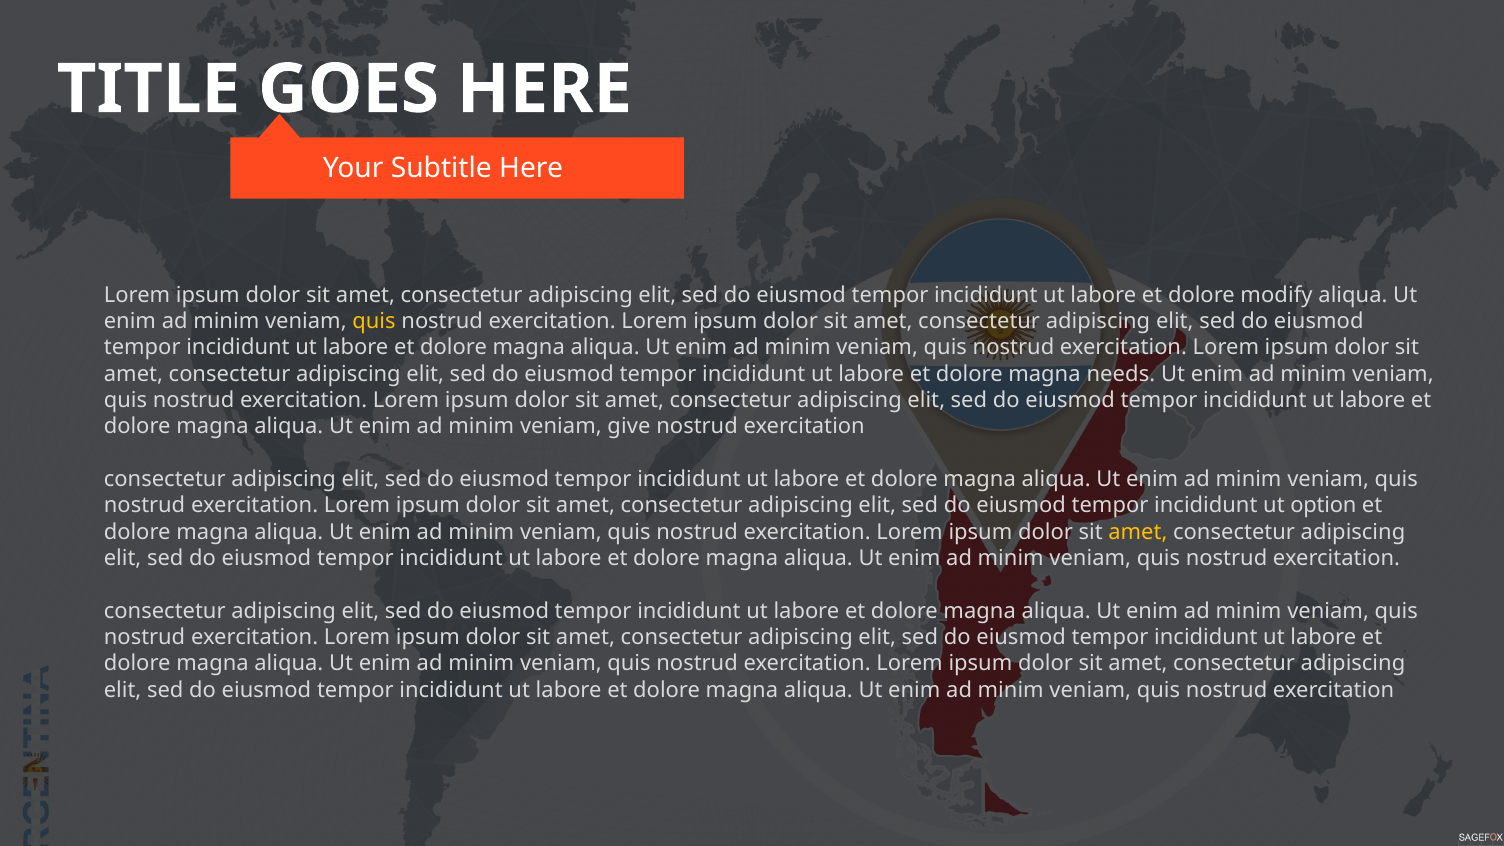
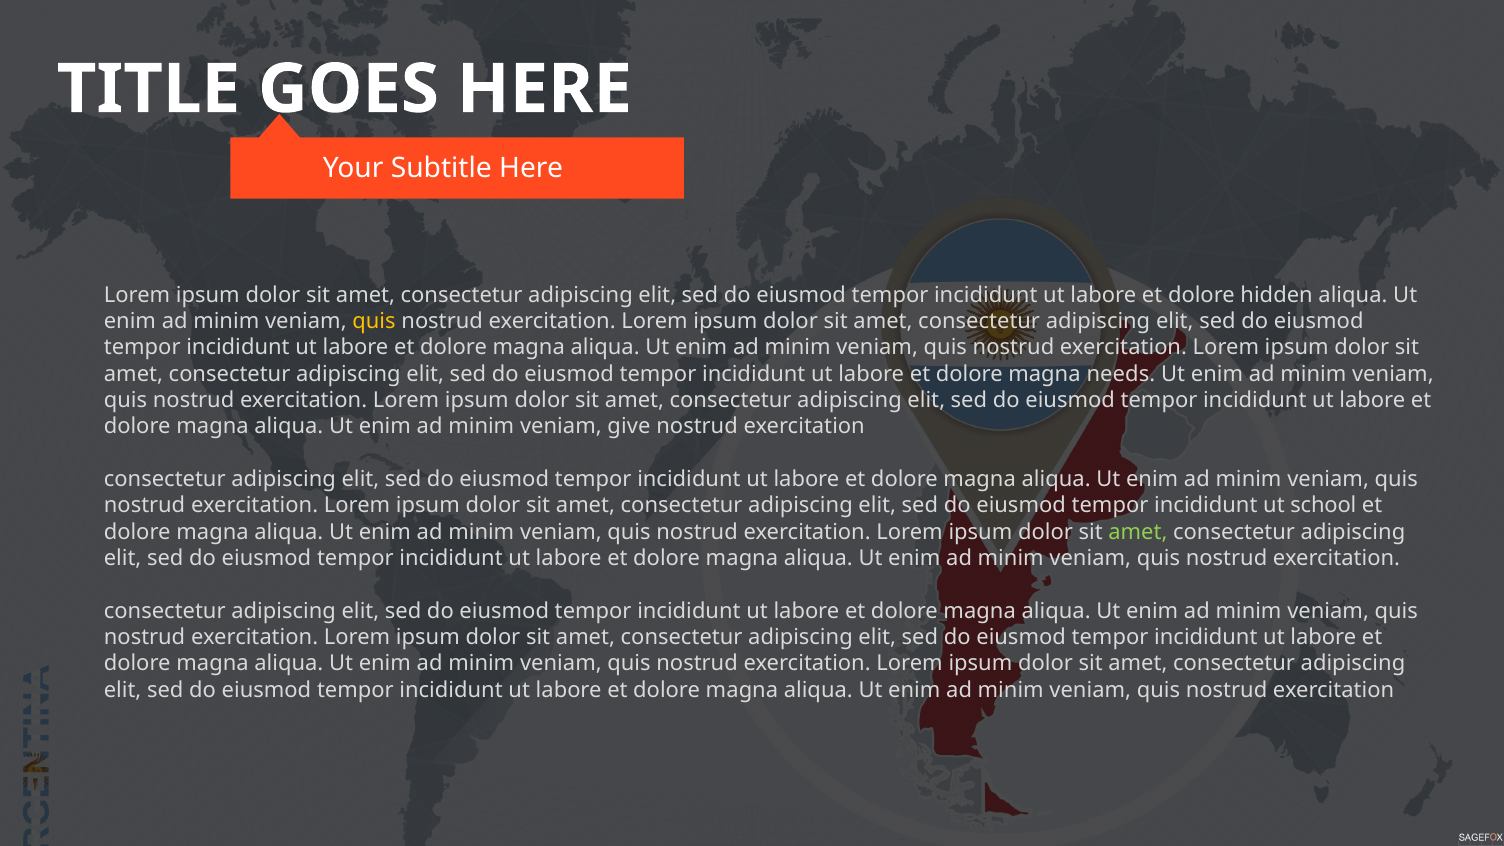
modify: modify -> hidden (1277, 295)
option: option -> school (1323, 506)
amet colour: yellow -> light green (1138, 532)
